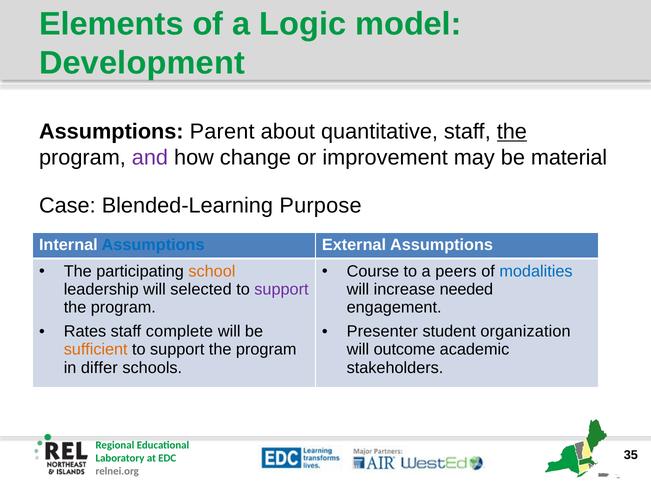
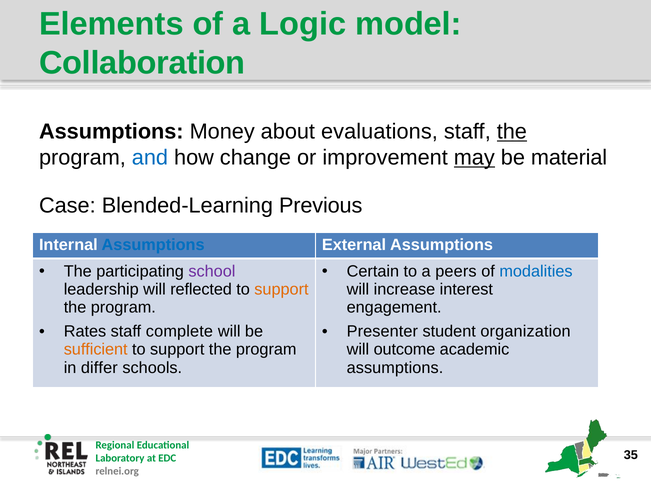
Development: Development -> Collaboration (142, 63)
Parent: Parent -> Money (222, 132)
quantitative: quantitative -> evaluations (379, 132)
and colour: purple -> blue (150, 158)
may underline: none -> present (474, 158)
Purpose: Purpose -> Previous (321, 205)
school colour: orange -> purple (212, 271)
Course: Course -> Certain (373, 271)
selected: selected -> reflected (201, 290)
support colour: purple -> orange (281, 290)
needed: needed -> interest (466, 290)
stakeholders: stakeholders -> assumptions (395, 368)
